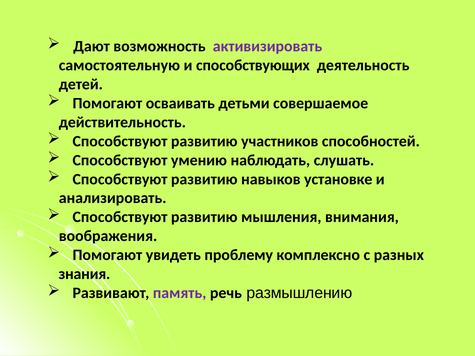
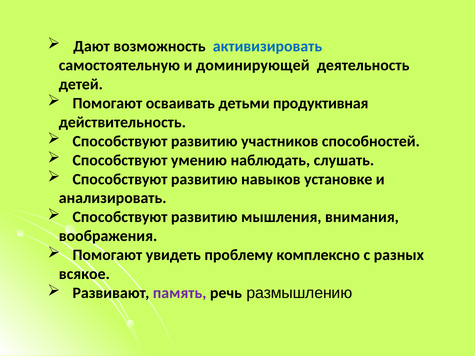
активизировать colour: purple -> blue (267, 46)
способствующих: способствующих -> доминирующей (253, 65)
совершаемое: совершаемое -> продуктивная (321, 103)
знания: знания -> всякое (84, 274)
